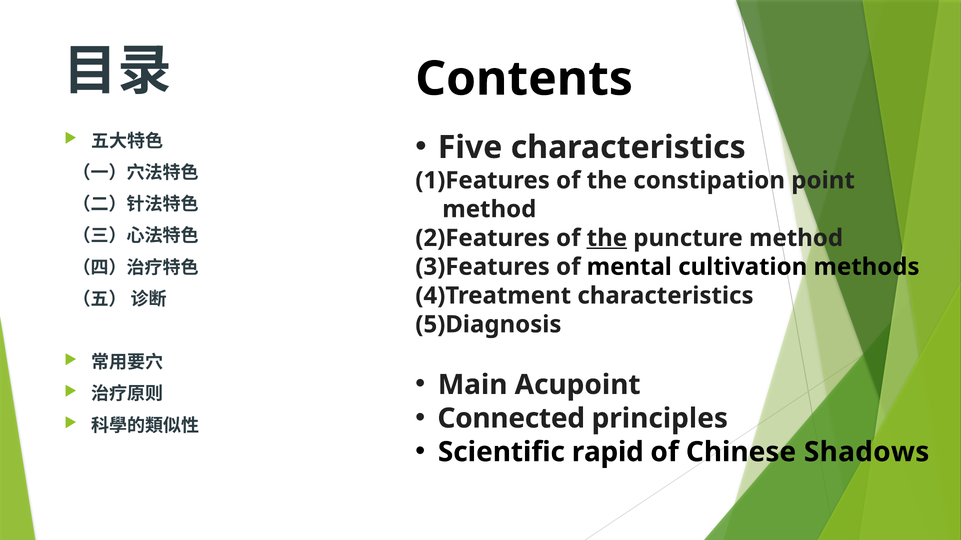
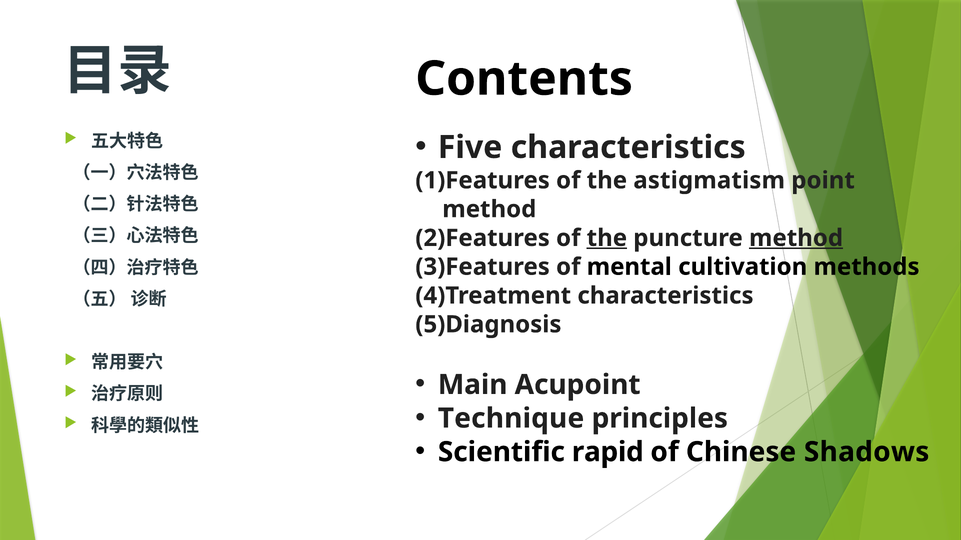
constipation: constipation -> astigmatism (709, 181)
method underline: none -> present (796, 238)
Connected: Connected -> Technique (511, 419)
